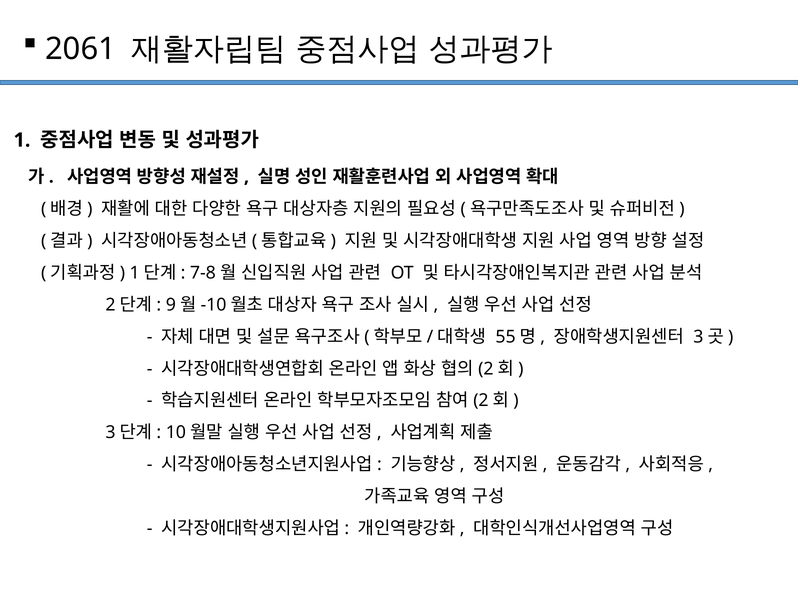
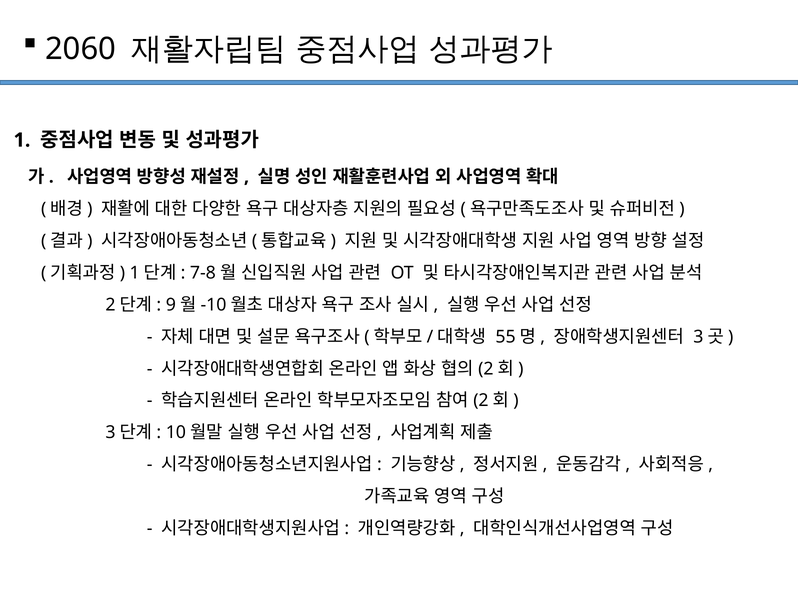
2061: 2061 -> 2060 (81, 49)
